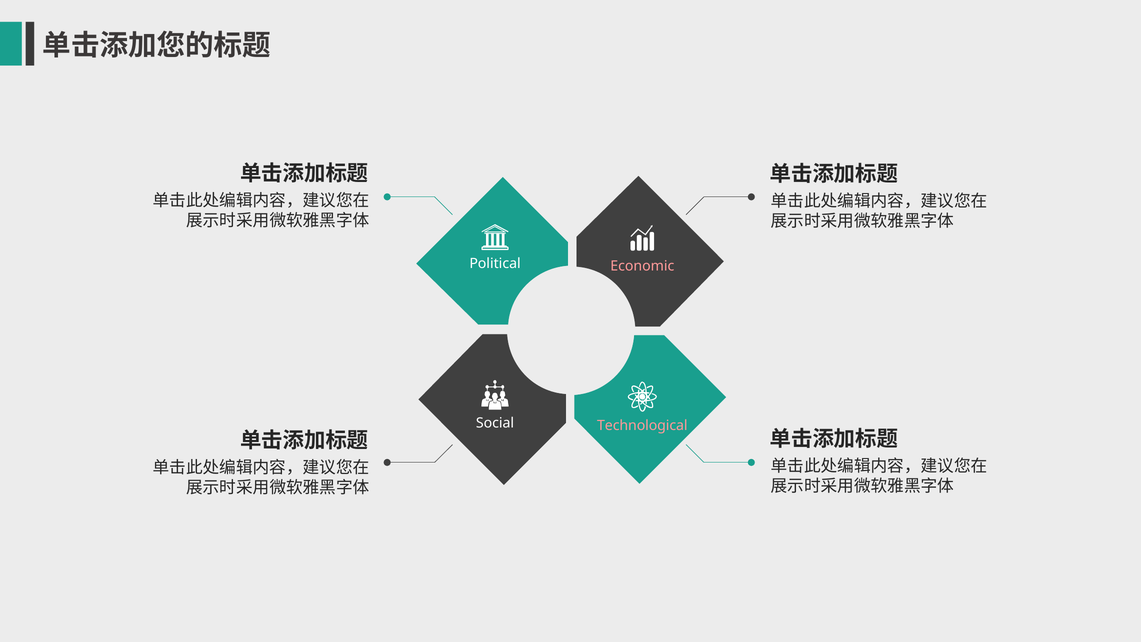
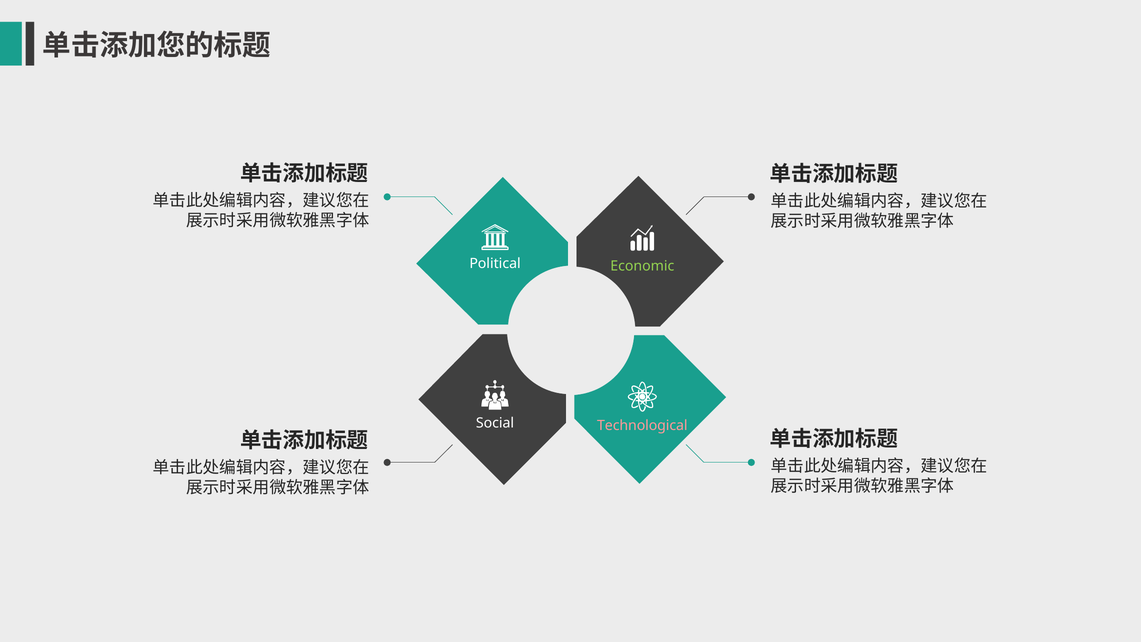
Economic colour: pink -> light green (642, 266)
